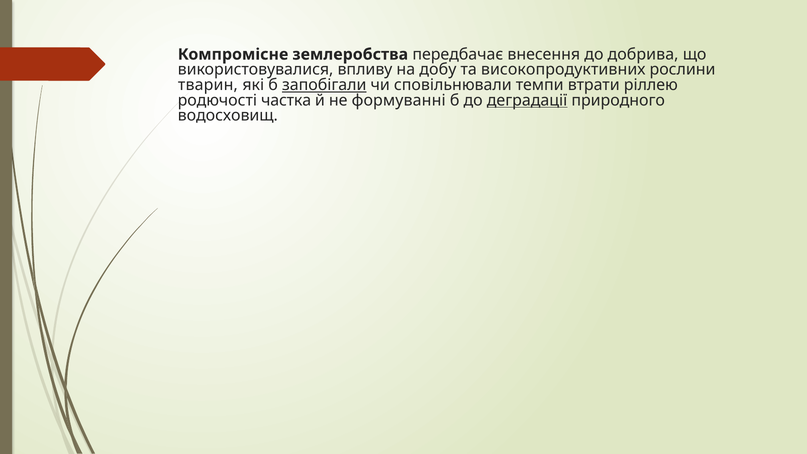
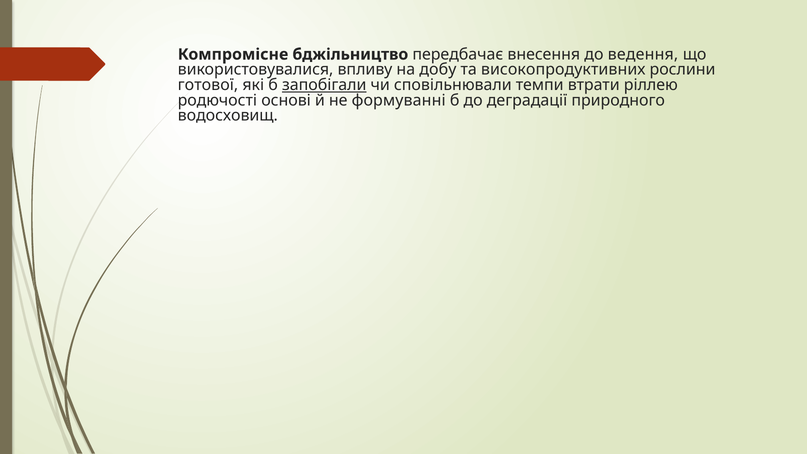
землеробства: землеробства -> бджільництво (350, 54)
добрива: добрива -> ведення (643, 54)
тварин: тварин -> готової (208, 85)
частка: частка -> основі (286, 100)
деградації underline: present -> none (527, 100)
